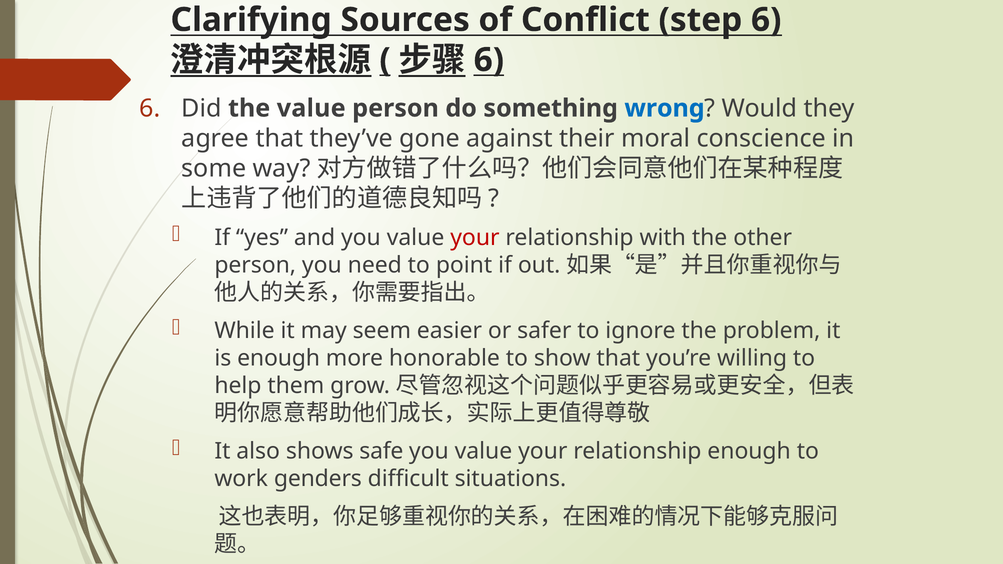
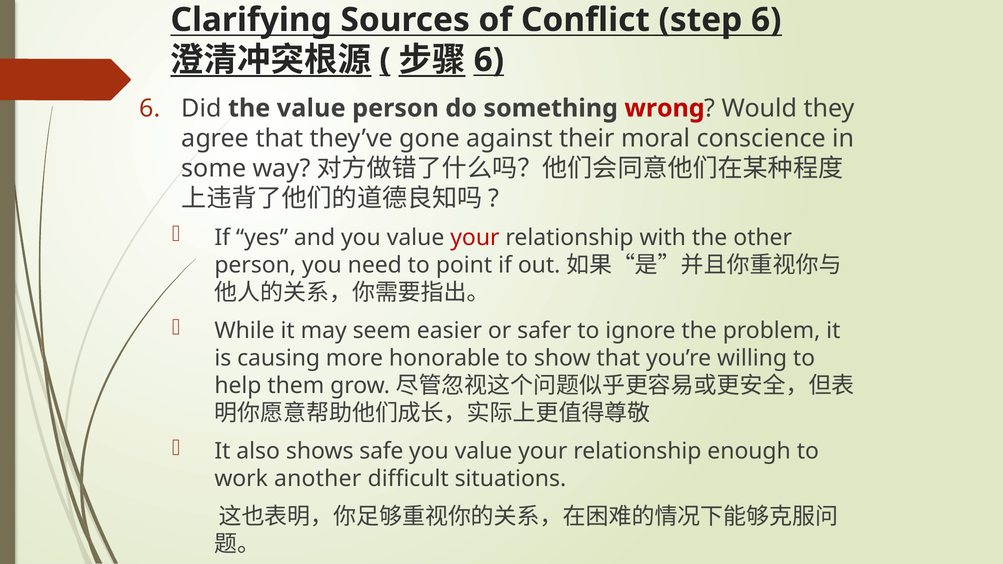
wrong colour: blue -> red (665, 108)
is enough: enough -> causing (279, 358)
genders: genders -> another (318, 479)
